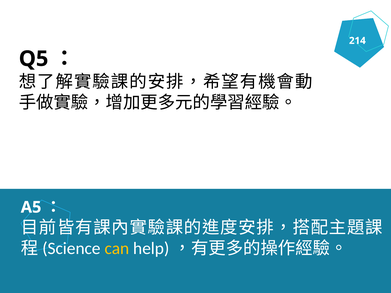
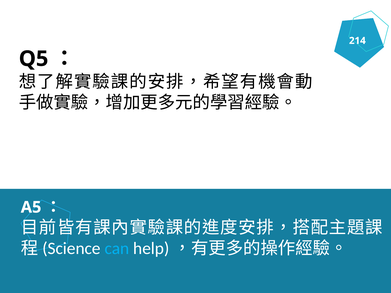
can colour: yellow -> light blue (117, 249)
